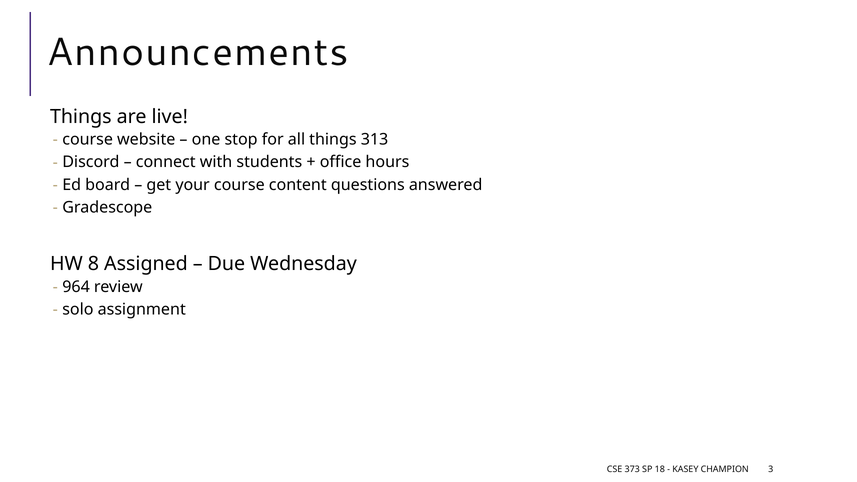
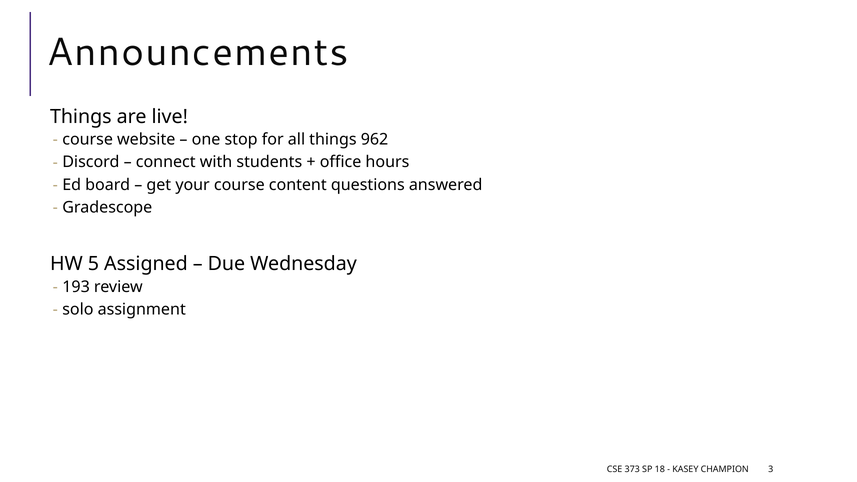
313: 313 -> 962 (375, 139)
8: 8 -> 5 (93, 264)
964: 964 -> 193 (76, 287)
